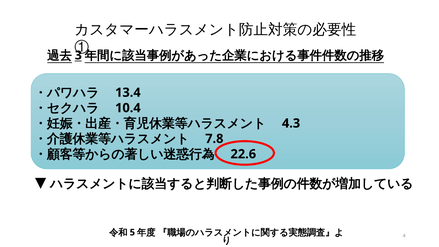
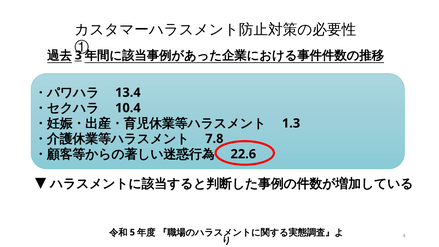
4.3: 4.3 -> 1.3 (291, 123)
